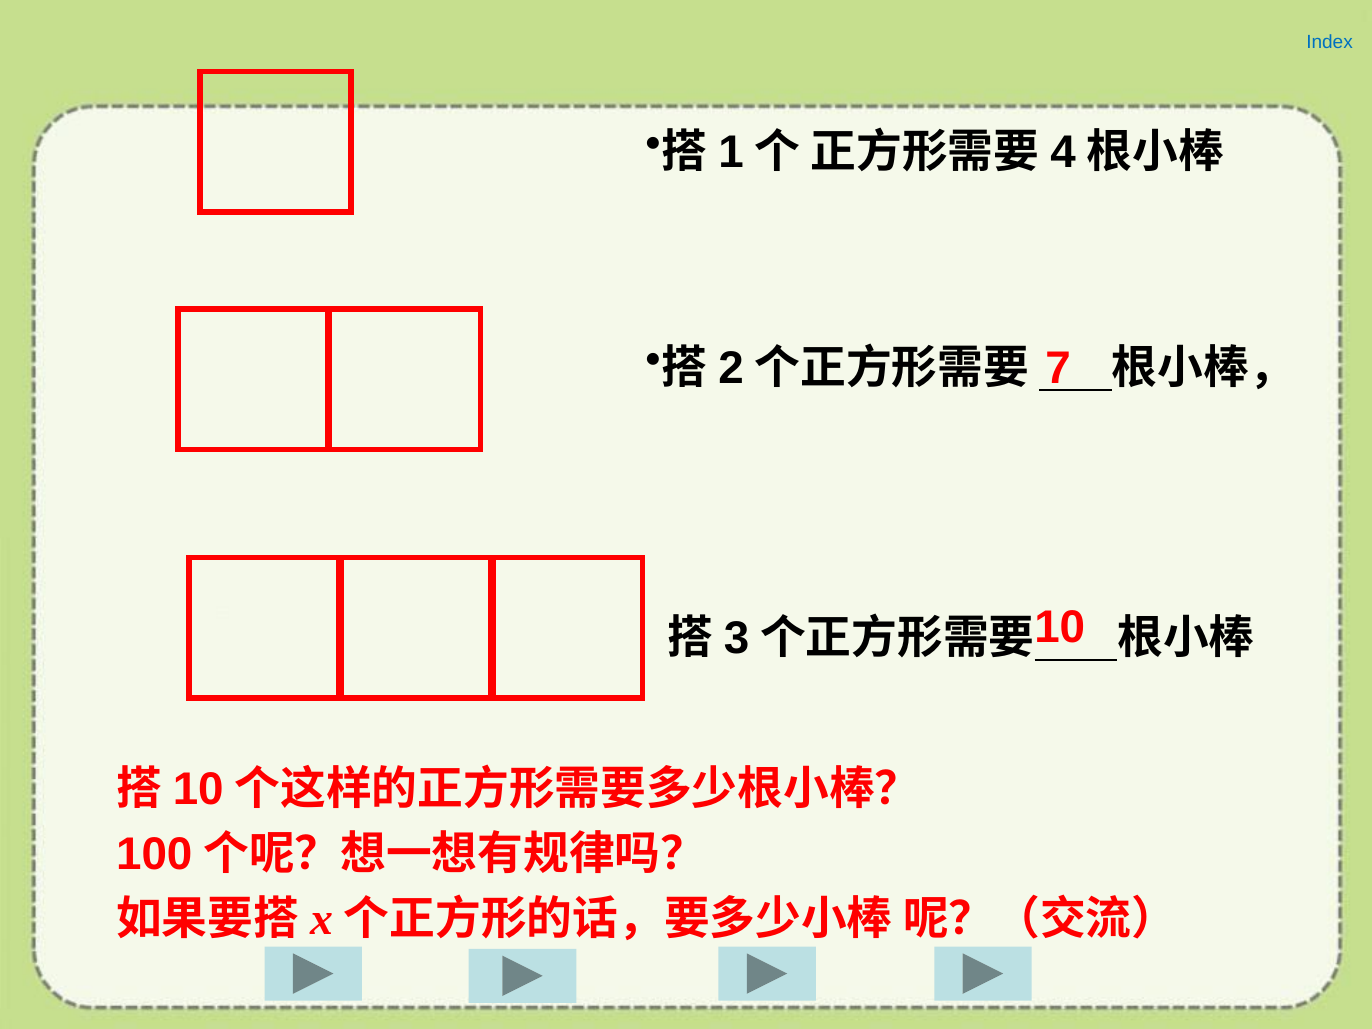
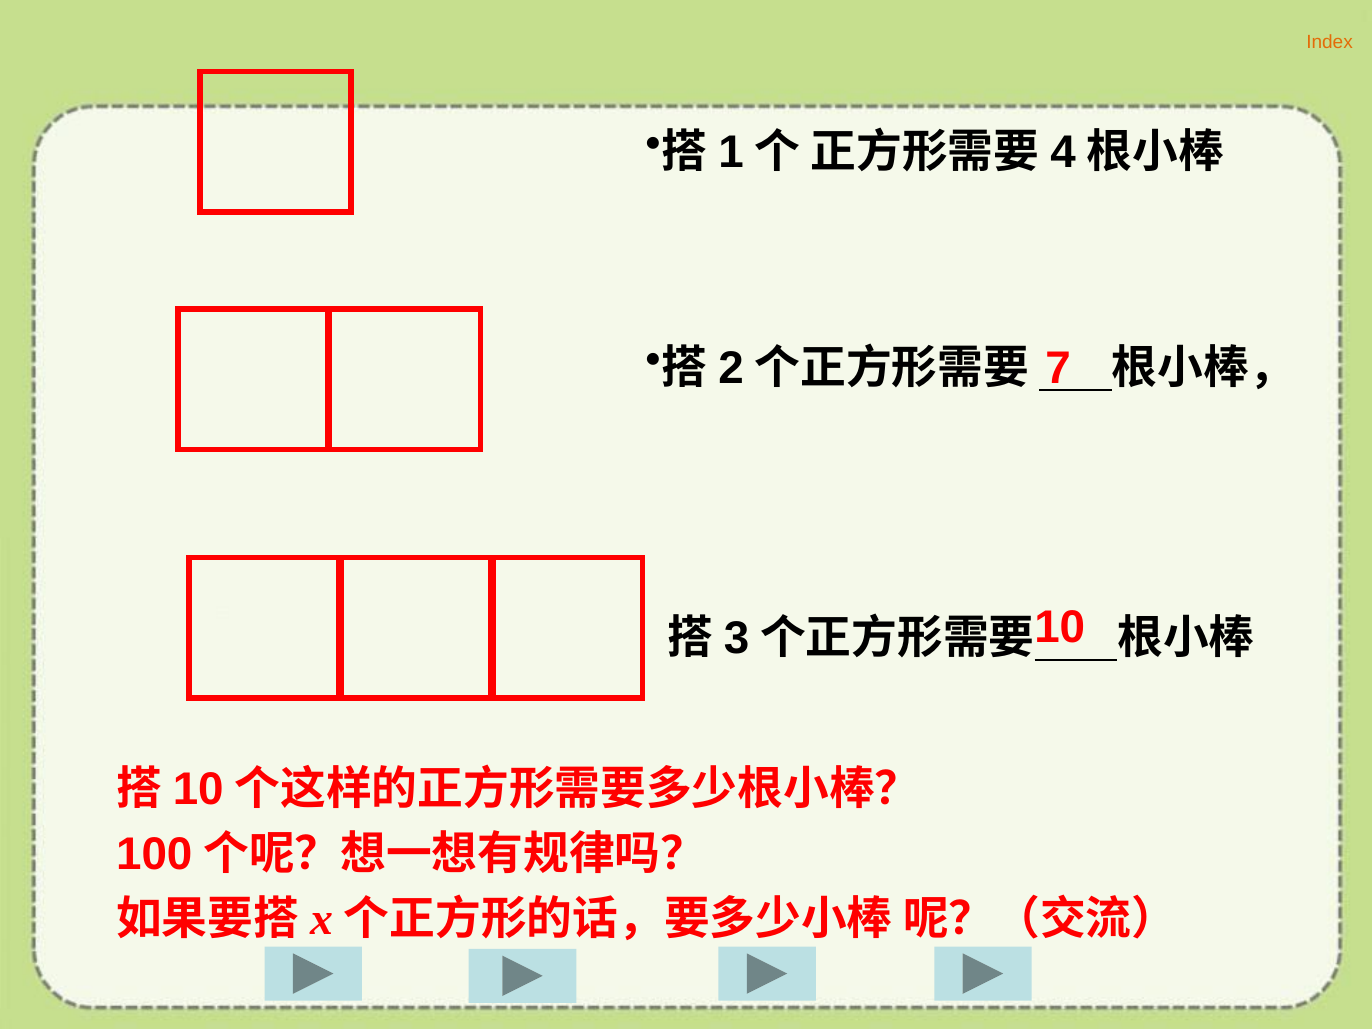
Index colour: blue -> orange (1330, 42)
